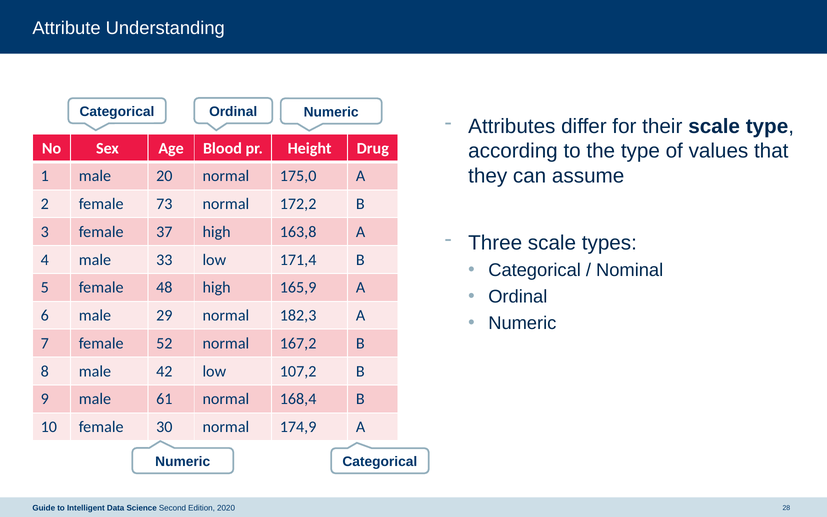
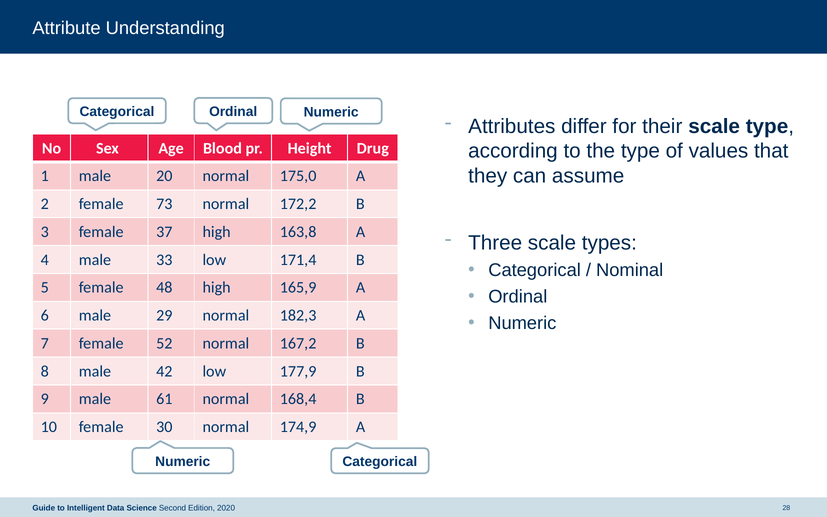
107,2: 107,2 -> 177,9 (298, 371)
